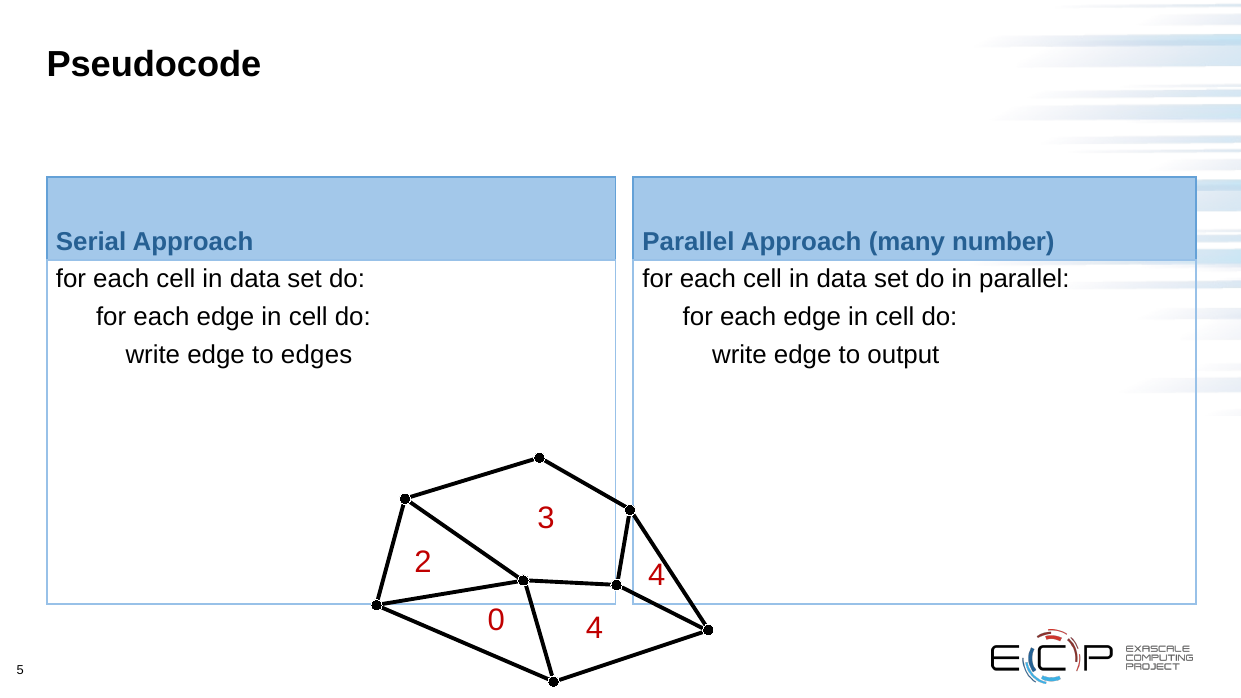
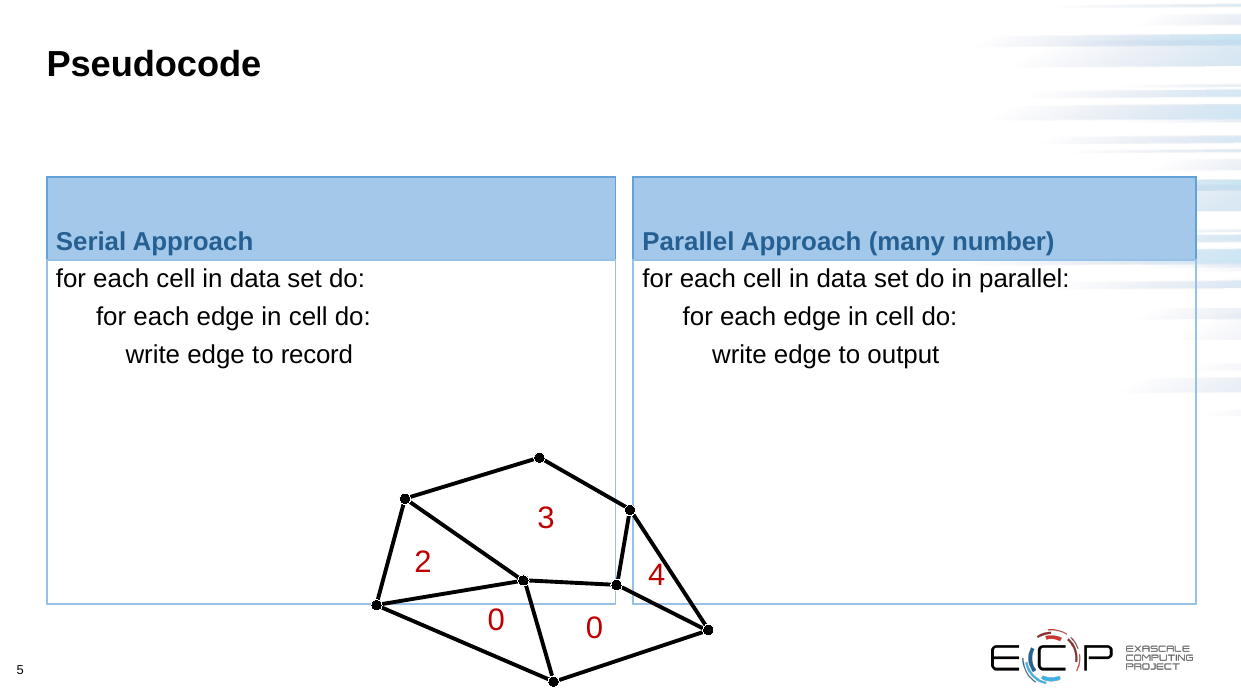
edges: edges -> record (317, 355)
0 4: 4 -> 0 (594, 629)
